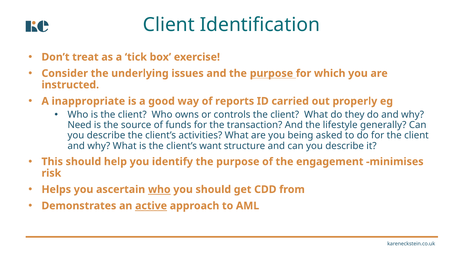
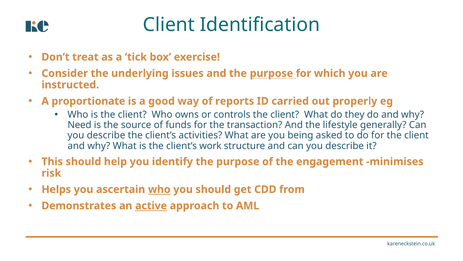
inappropriate: inappropriate -> proportionate (88, 101)
want: want -> work (210, 146)
